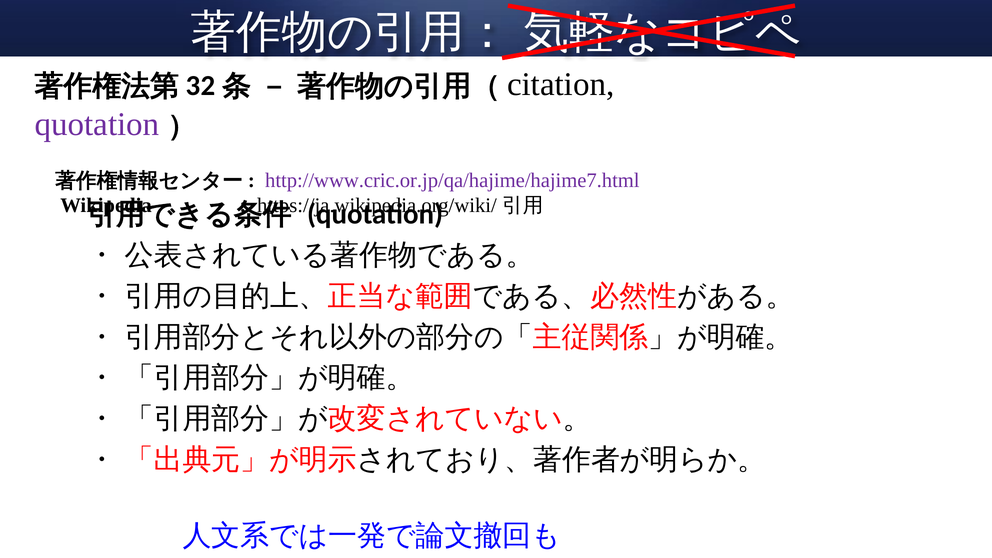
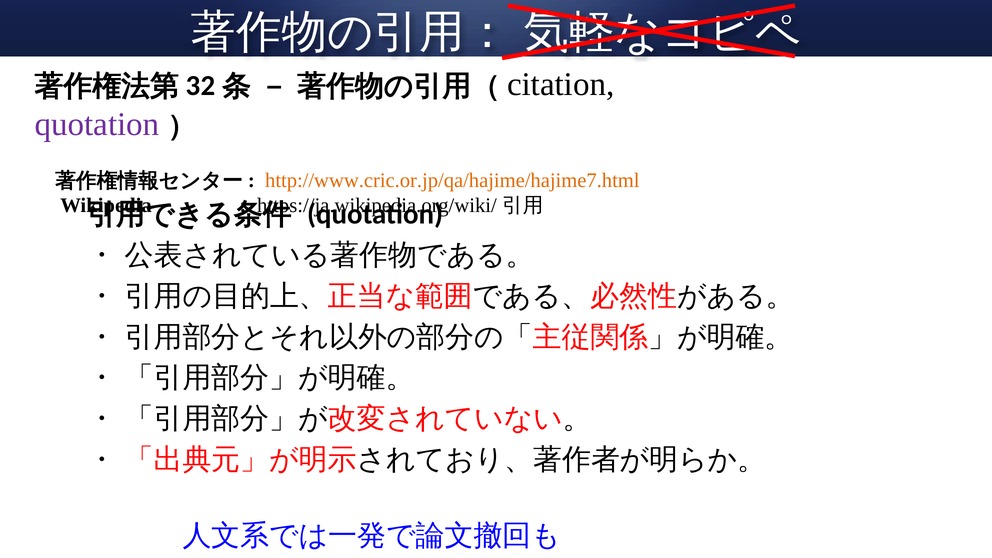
http://www.cric.or.jp/qa/hajime/hajime7.html colour: purple -> orange (452, 180)
